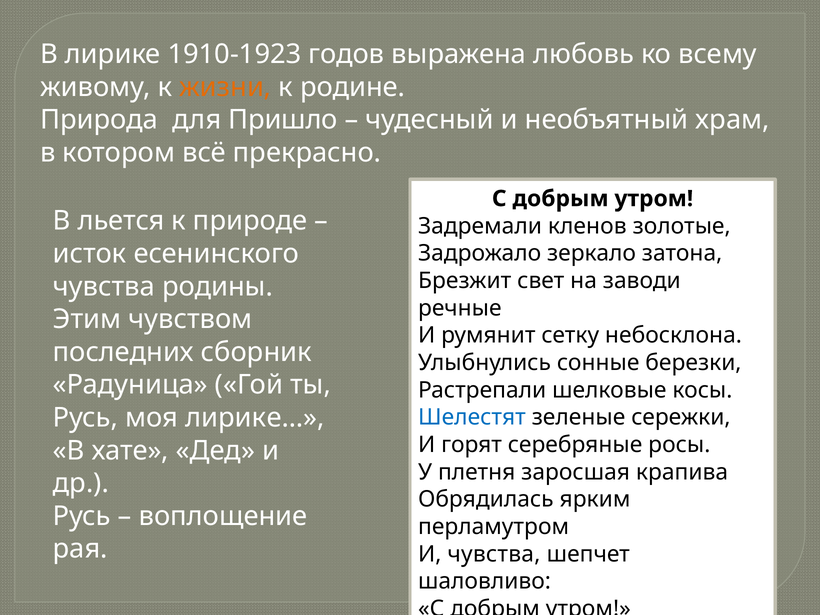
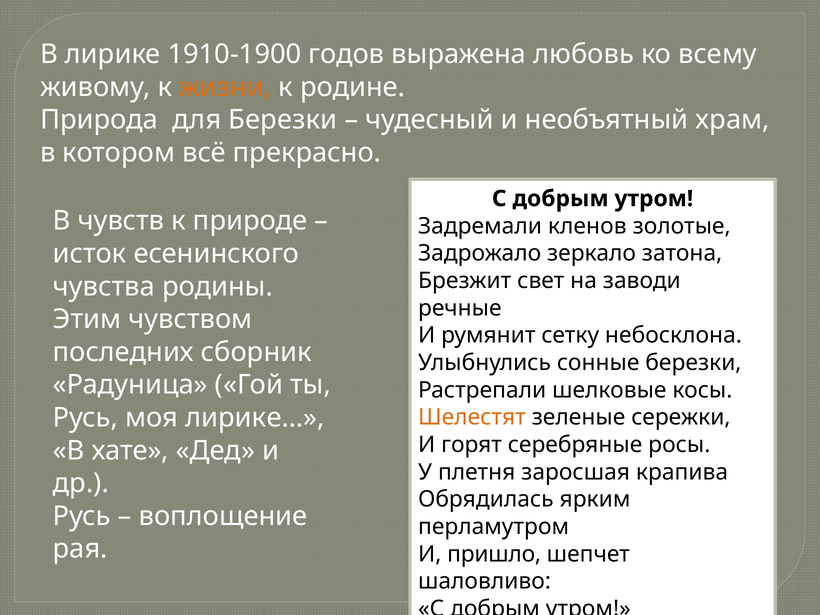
1910-1923: 1910-1923 -> 1910-1900 (235, 54)
для Пришло: Пришло -> Березки (283, 120)
льется: льется -> чувств (121, 221)
Шелестят colour: blue -> orange (472, 417)
И чувства: чувства -> пришло (494, 554)
